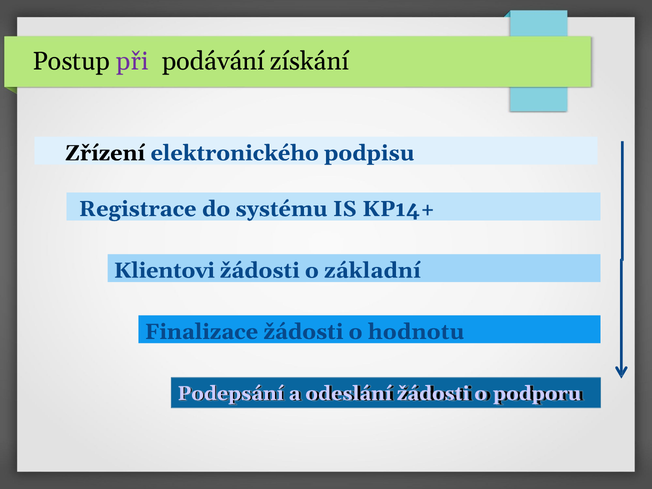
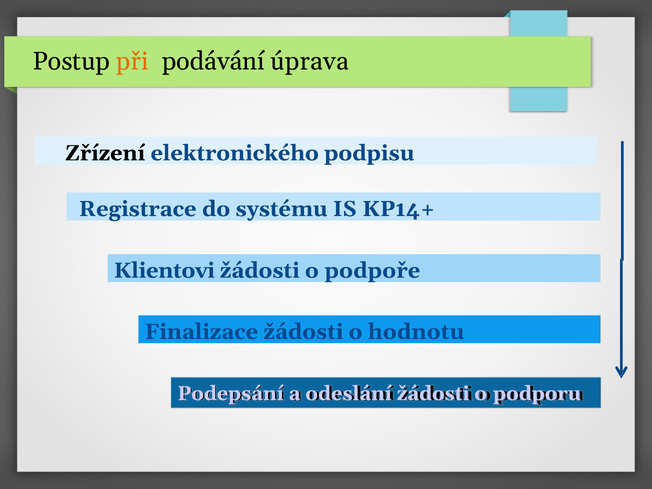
při colour: purple -> orange (132, 61)
získání: získání -> úprava (310, 61)
základní: základní -> podpoře (372, 271)
